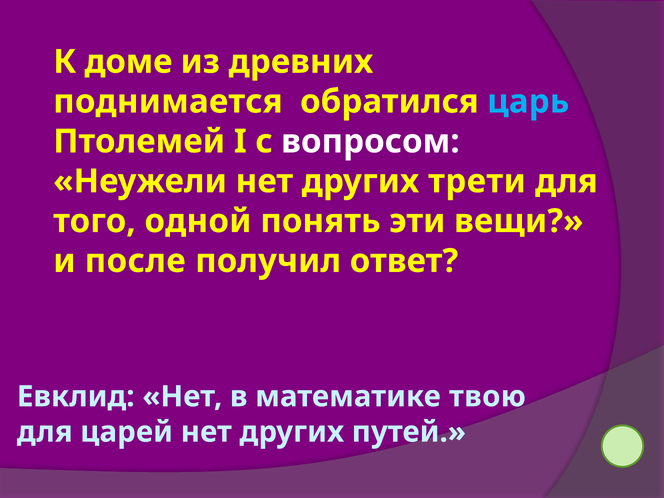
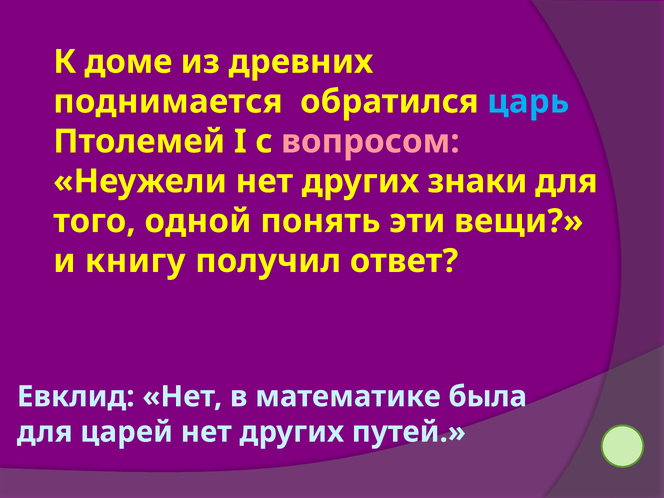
вопросом colour: white -> pink (370, 141)
трети: трети -> знаки (477, 181)
после: после -> книгу (135, 261)
твою: твою -> была (488, 397)
